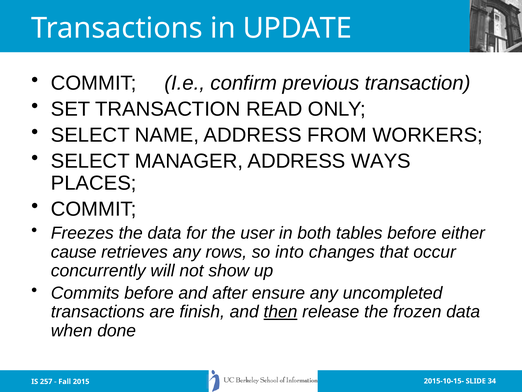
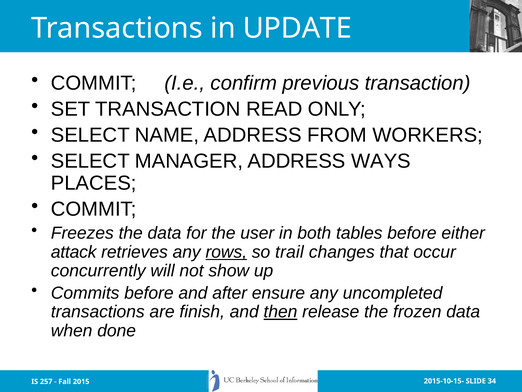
cause: cause -> attack (74, 252)
rows underline: none -> present (226, 252)
into: into -> trail (289, 252)
